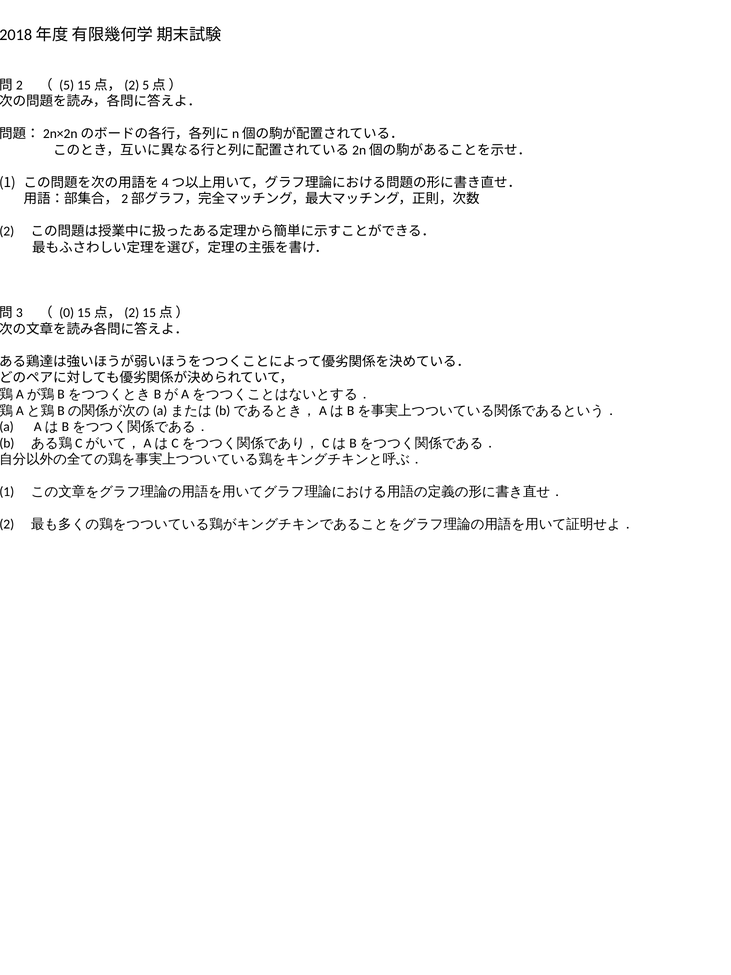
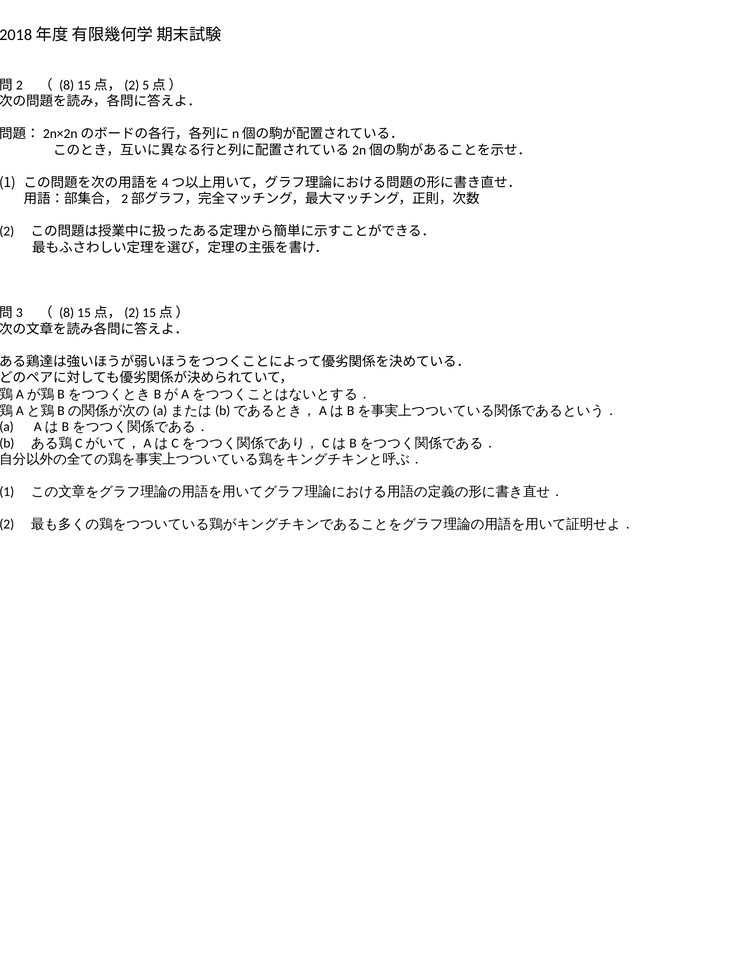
5: 5 -> 8 (67, 85)
0: 0 -> 8 (67, 313)
